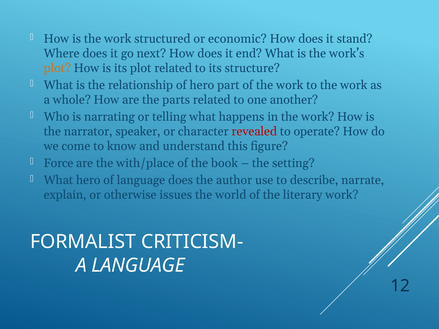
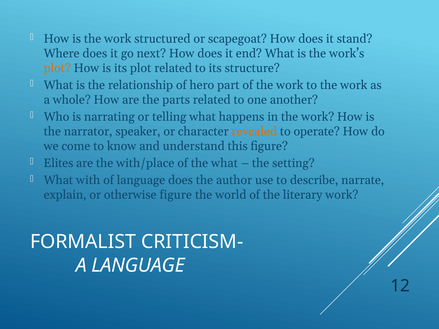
economic: economic -> scapegoat (237, 39)
revealed colour: red -> orange (254, 132)
Force: Force -> Elites (58, 163)
the book: book -> what (225, 163)
What hero: hero -> with (88, 180)
otherwise issues: issues -> figure (176, 195)
